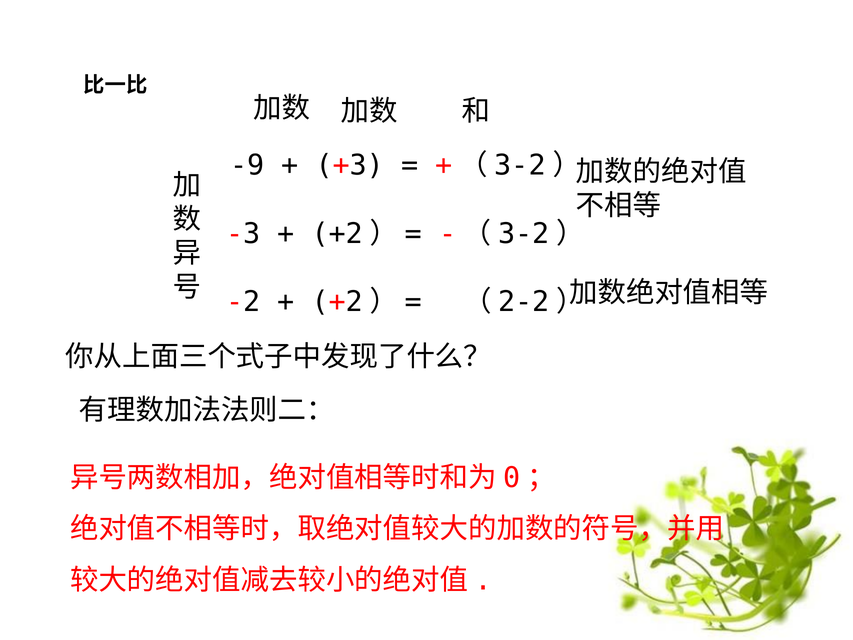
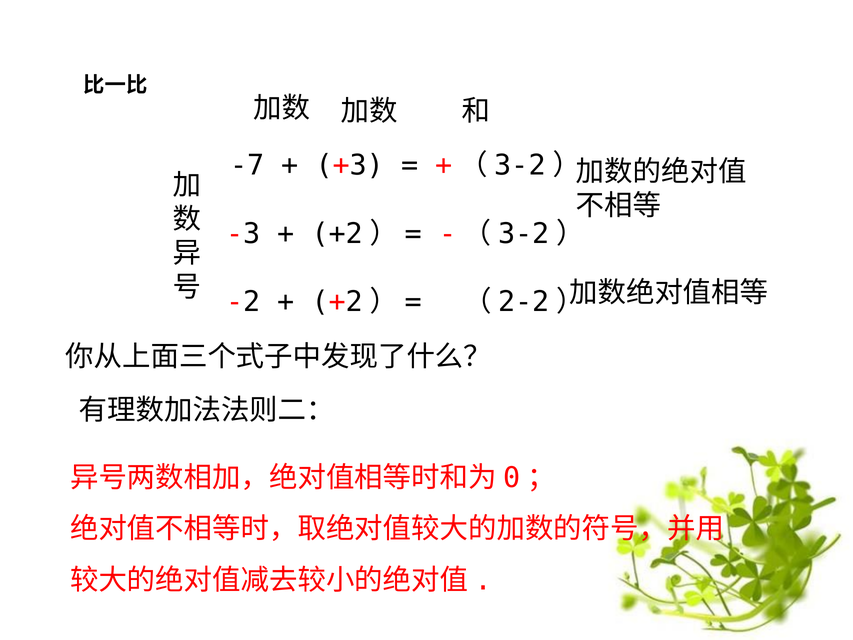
-9: -9 -> -7 (247, 165)
